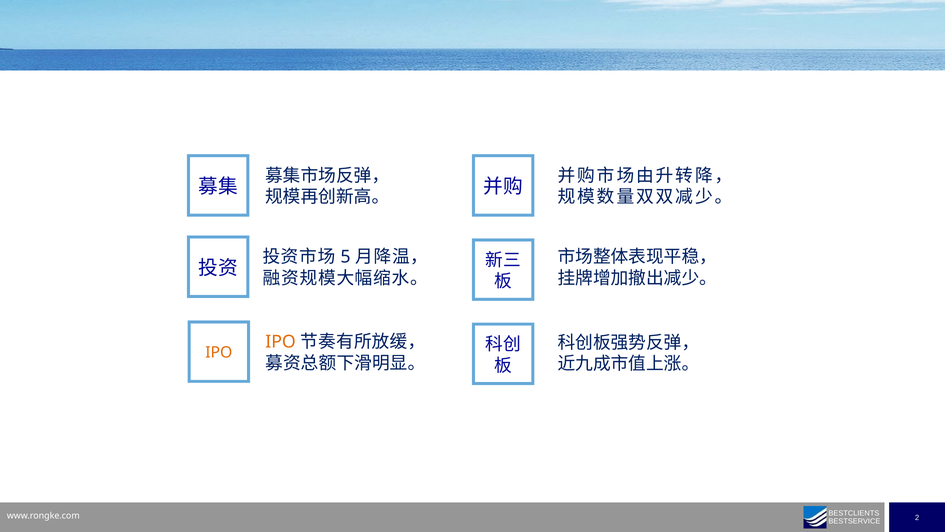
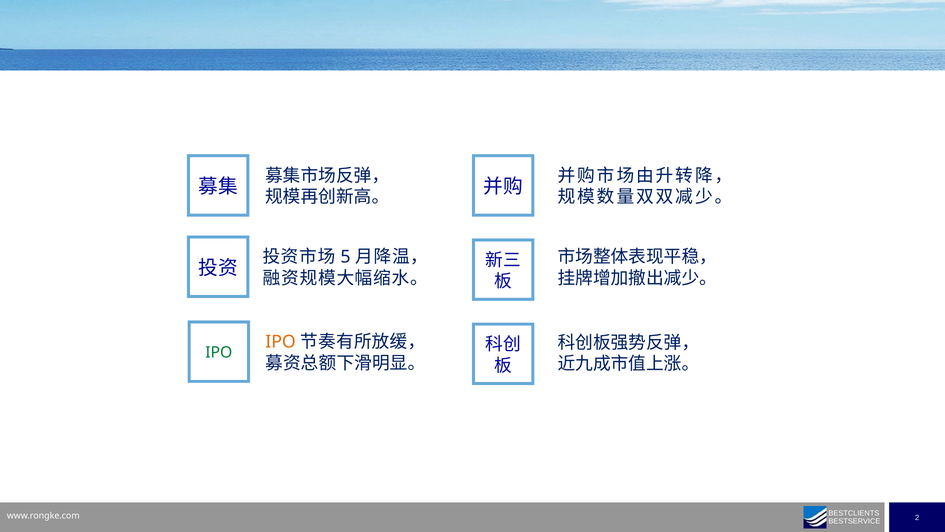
IPO colour: orange -> green (219, 352)
